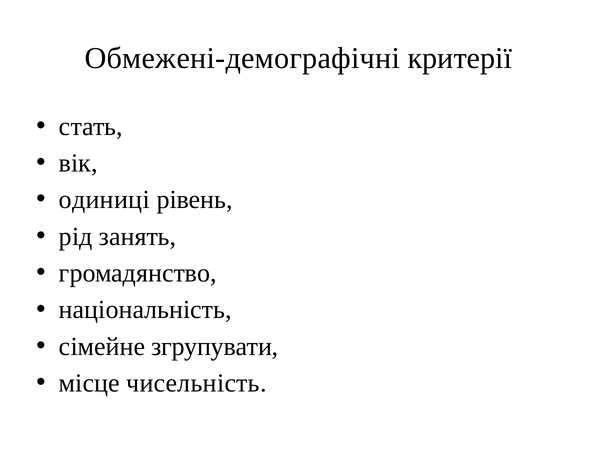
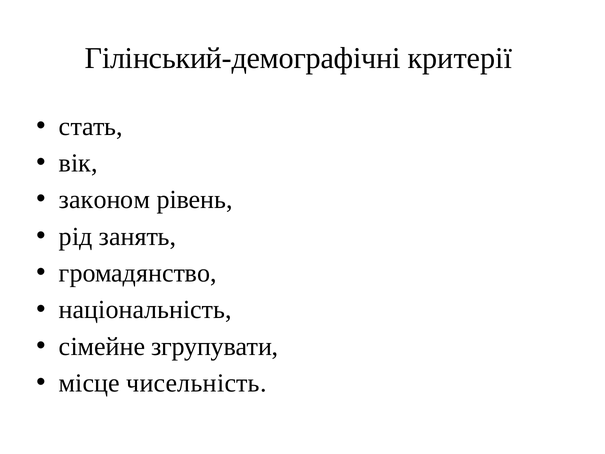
Обмежені-демографічні: Обмежені-демографічні -> Гілінський-демографічні (243, 58)
одиниці: одиниці -> законом (105, 200)
